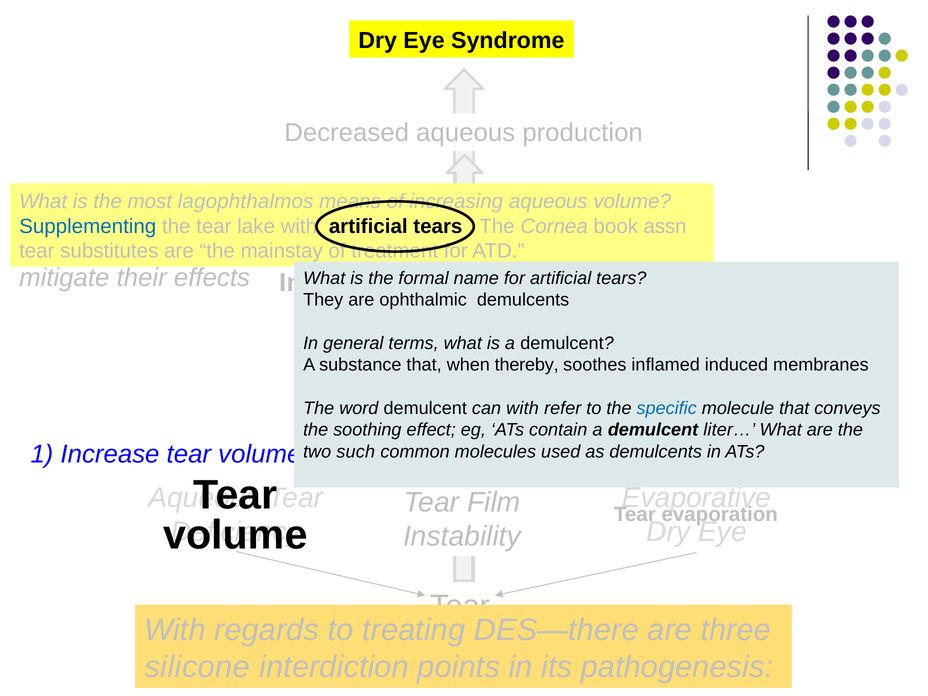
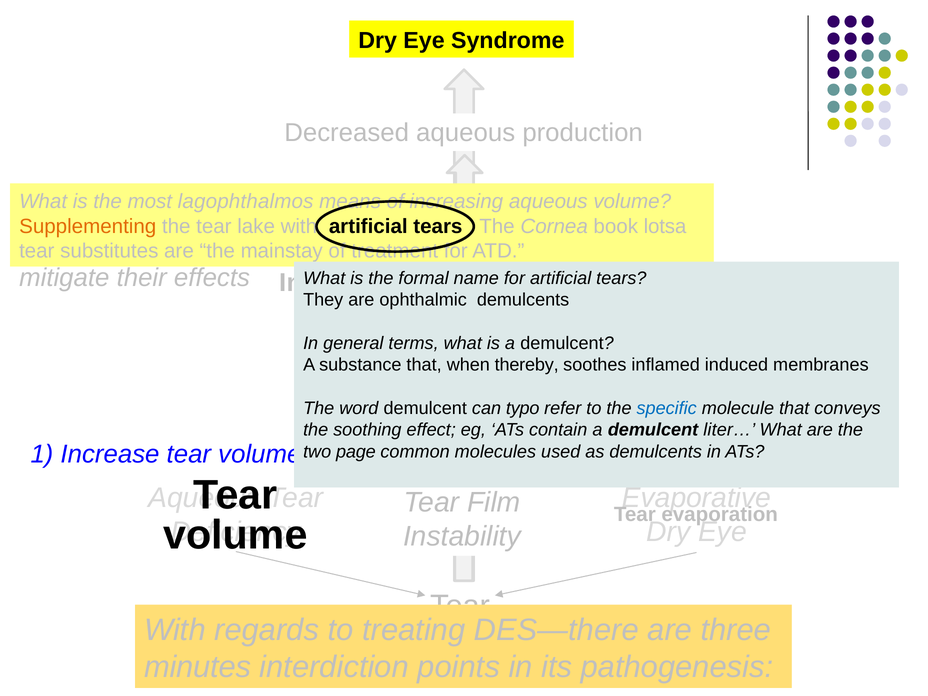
Supplementing colour: blue -> orange (88, 226)
assn: assn -> lotsa (665, 226)
can with: with -> typo (523, 408)
such: such -> page (356, 452)
silicone: silicone -> minutes (198, 667)
